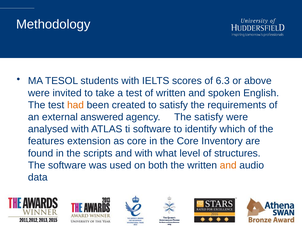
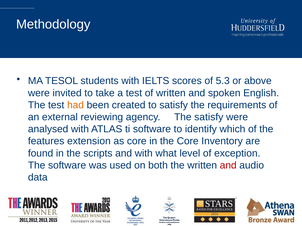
6.3: 6.3 -> 5.3 (223, 81)
answered: answered -> reviewing (102, 117)
structures: structures -> exception (237, 154)
and colour: orange -> red (228, 166)
